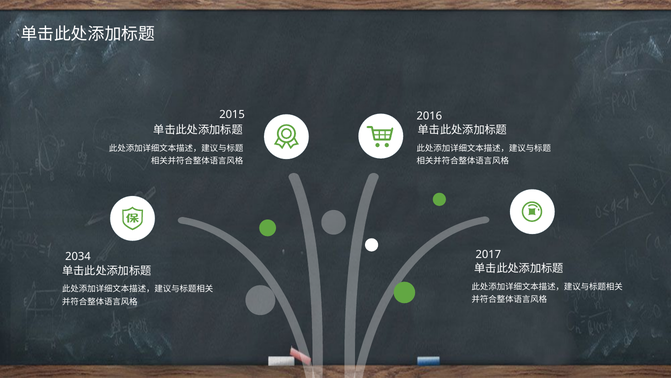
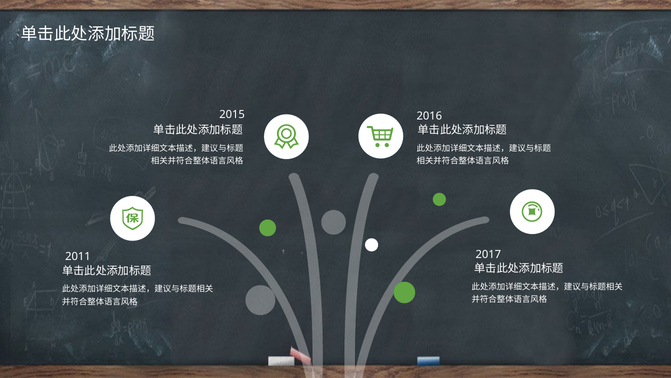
2034: 2034 -> 2011 (78, 256)
